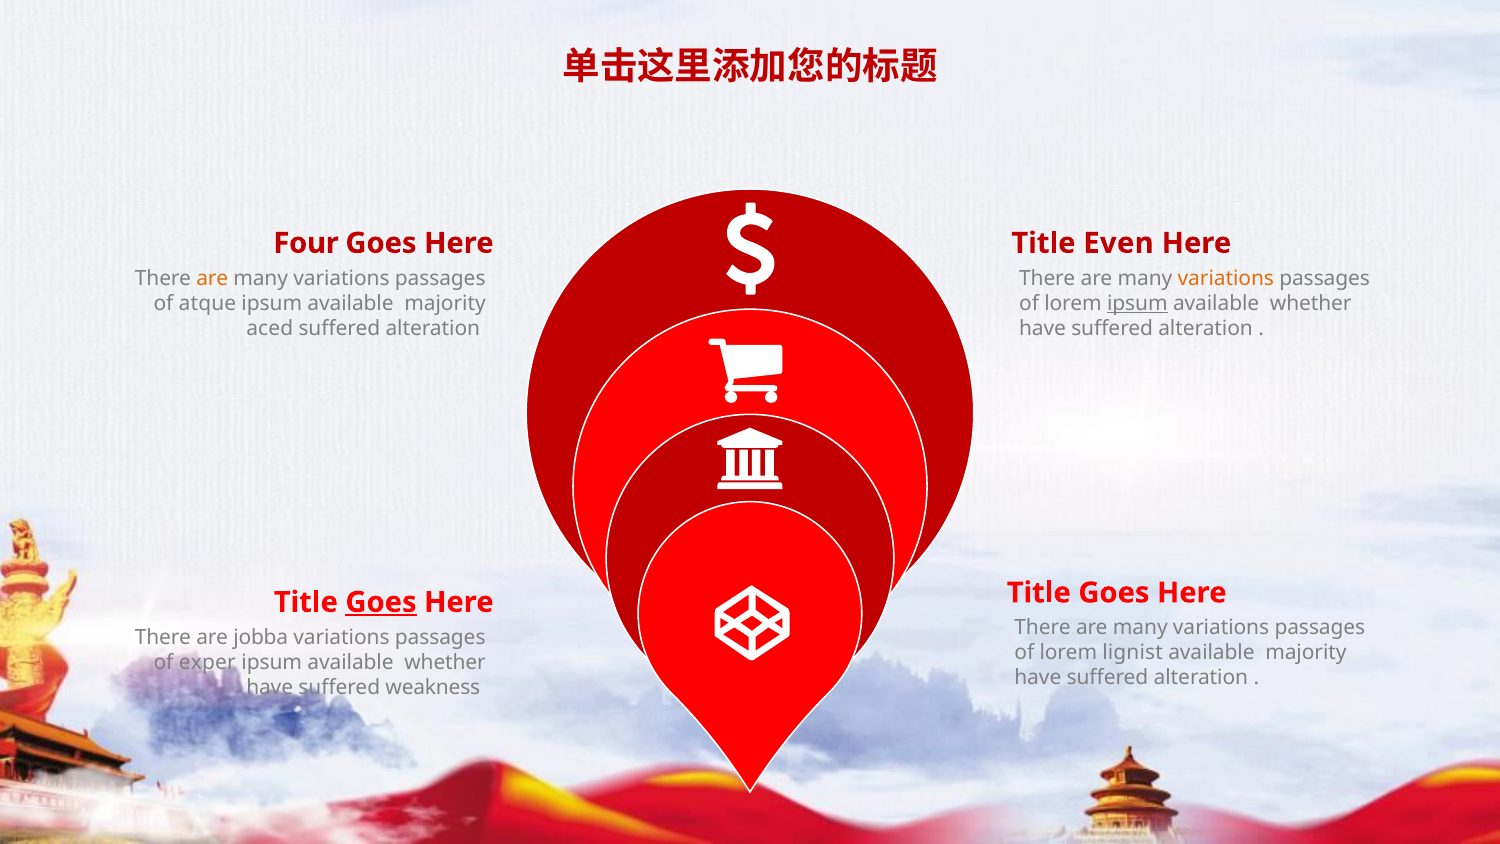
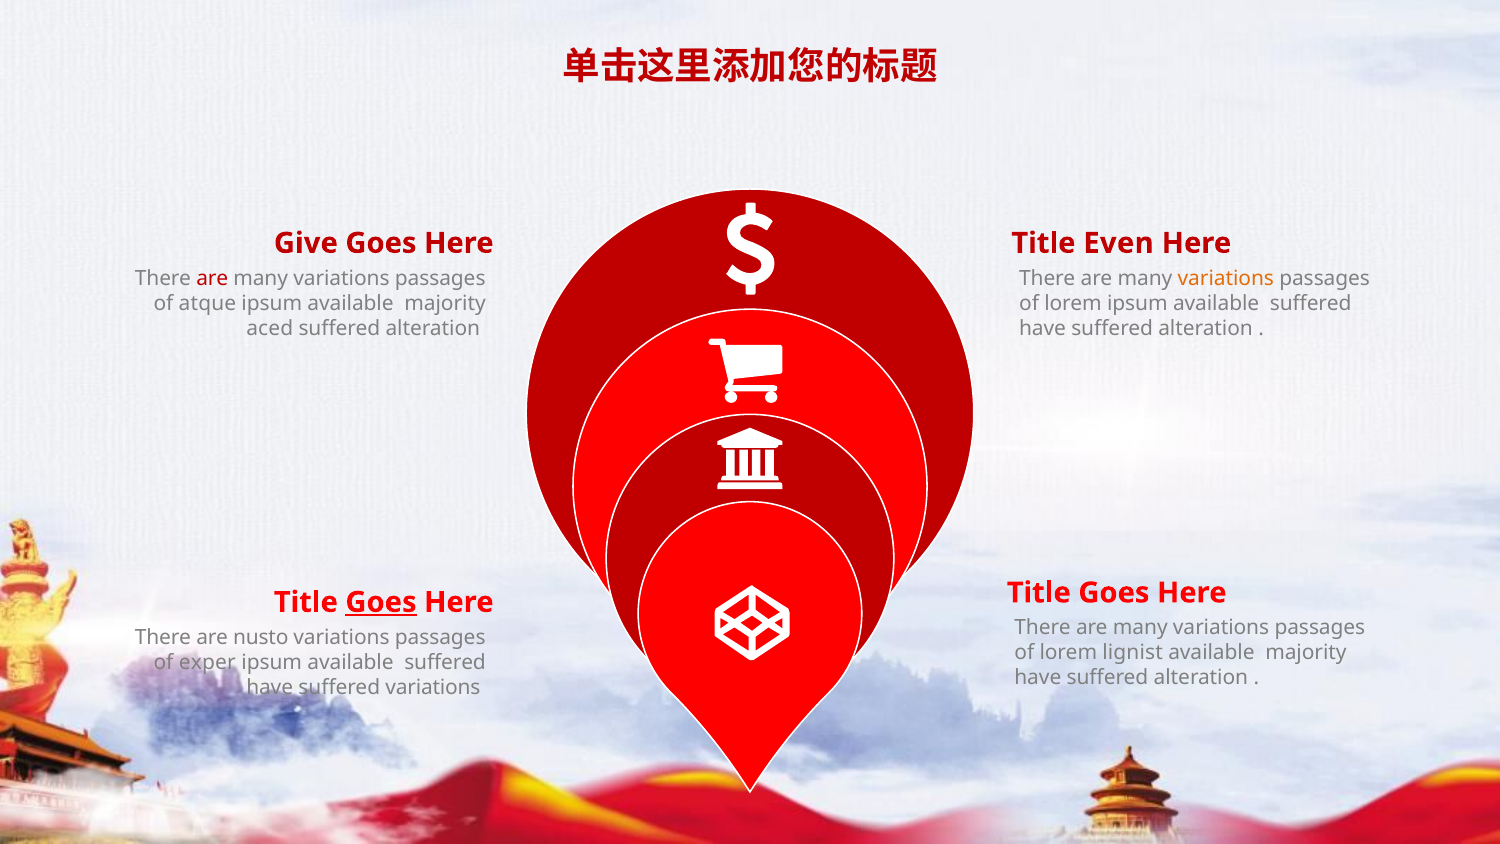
Four: Four -> Give (306, 243)
are colour: orange -> red (212, 278)
ipsum underline: present -> none (1137, 303)
whether: whether -> suffered (1311, 303)
jobba: jobba -> nusto (261, 637)
whether: whether -> suffered (445, 662)
suffered weakness: weakness -> variations (433, 687)
